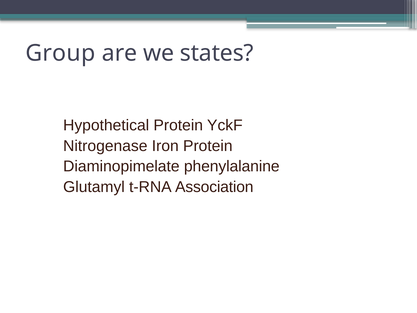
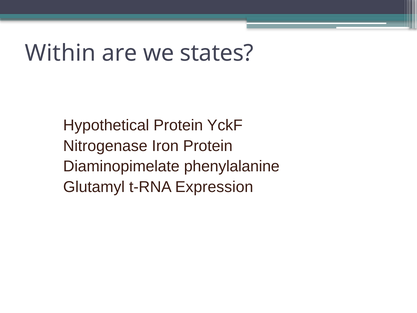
Group: Group -> Within (60, 53)
Association: Association -> Expression (214, 187)
